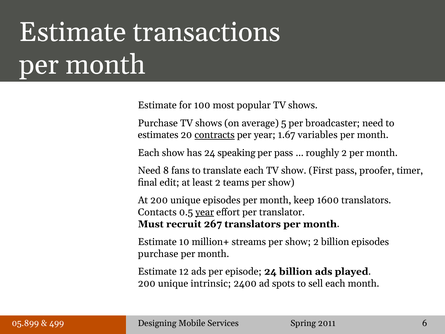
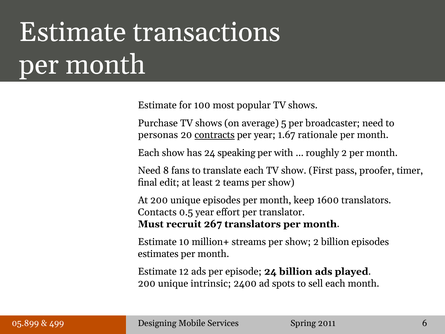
estimates: estimates -> personas (158, 135)
variables: variables -> rationale (318, 135)
per pass: pass -> with (284, 153)
year underline: present -> none (205, 212)
purchase: purchase -> estimates (158, 254)
